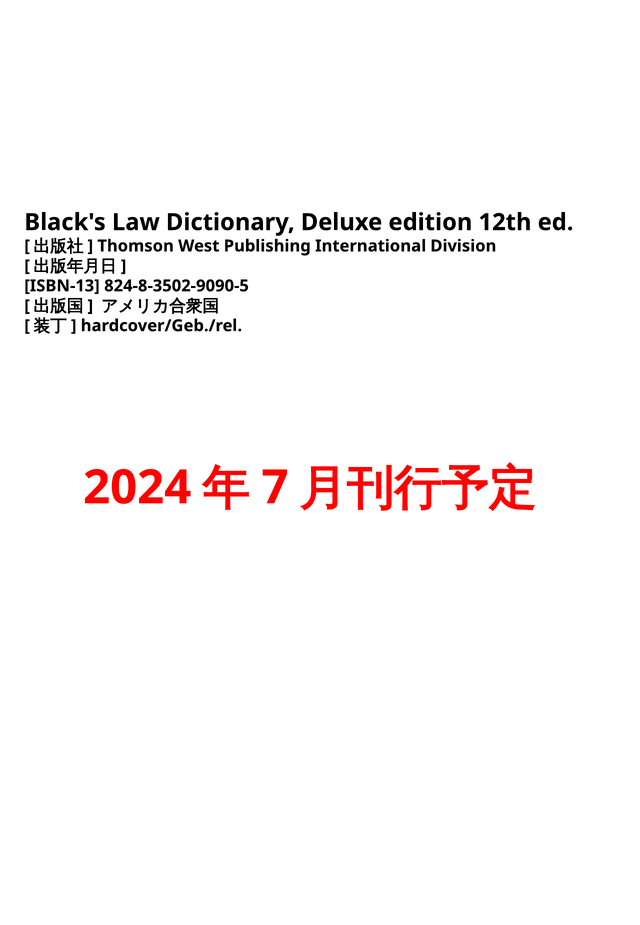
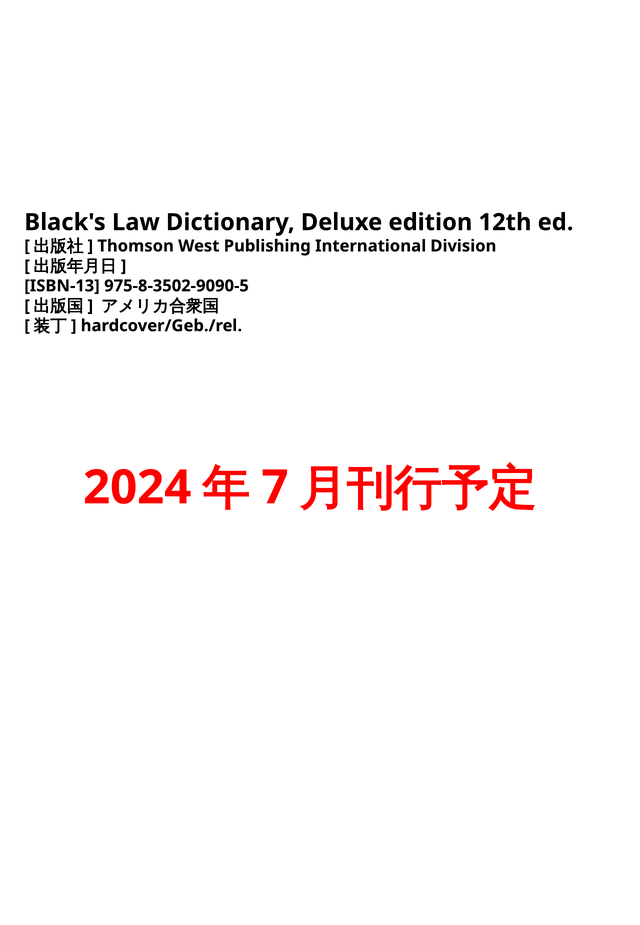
824-8-3502-9090-5: 824-8-3502-9090-5 -> 975-8-3502-9090-5 (177, 286)
